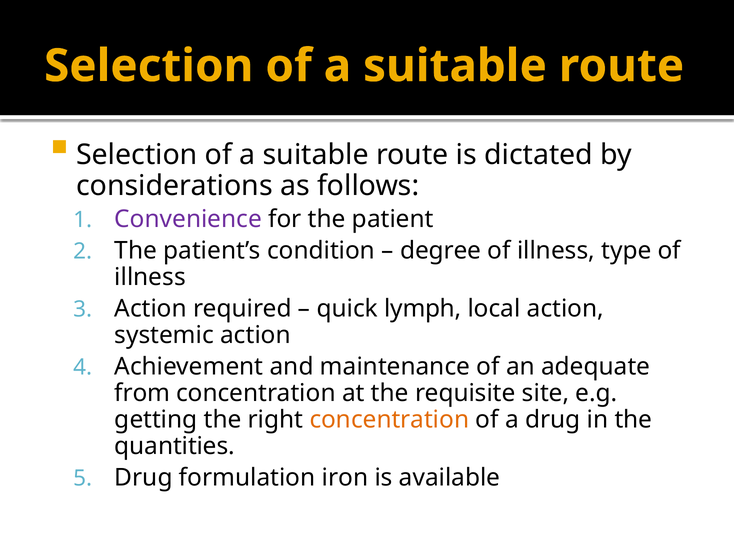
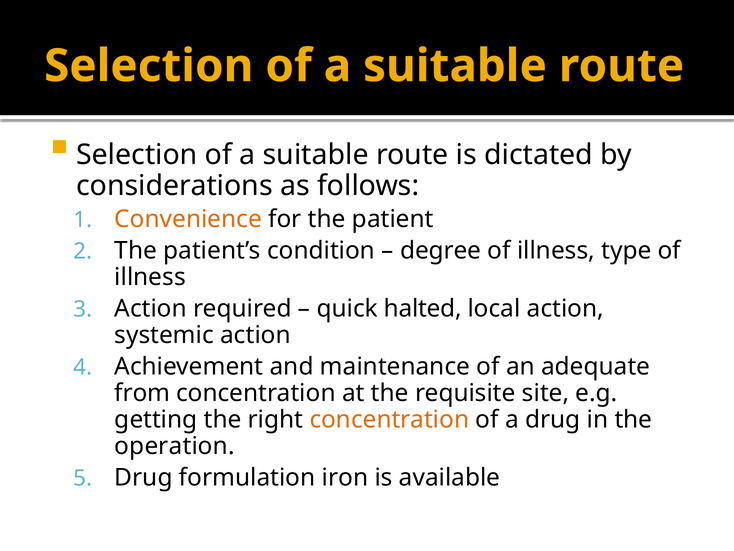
Convenience colour: purple -> orange (188, 219)
lymph: lymph -> halted (423, 309)
quantities: quantities -> operation (175, 446)
